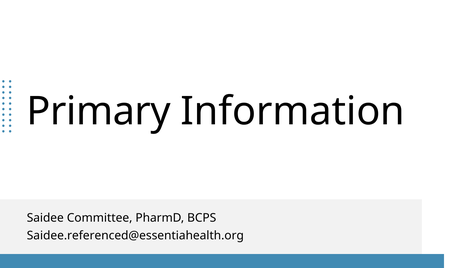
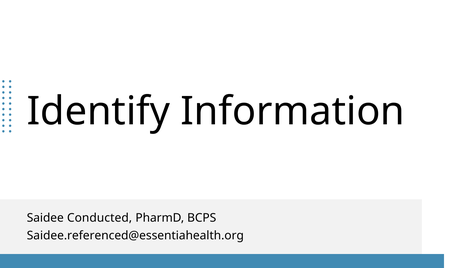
Primary: Primary -> Identify (98, 111)
Committee: Committee -> Conducted (100, 218)
